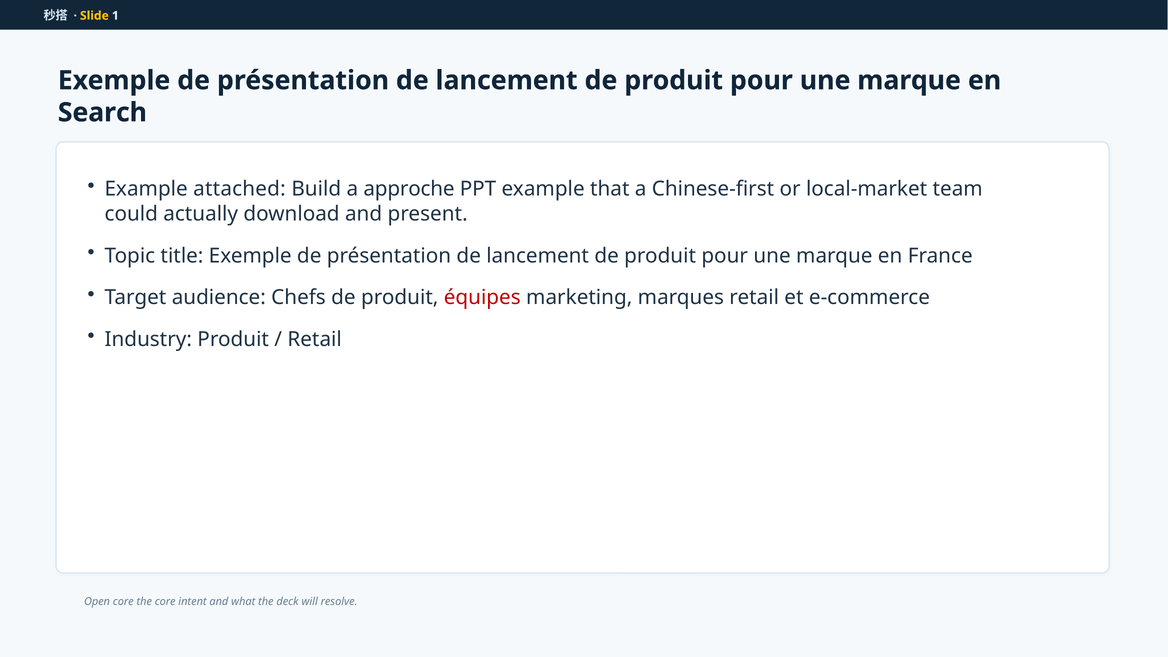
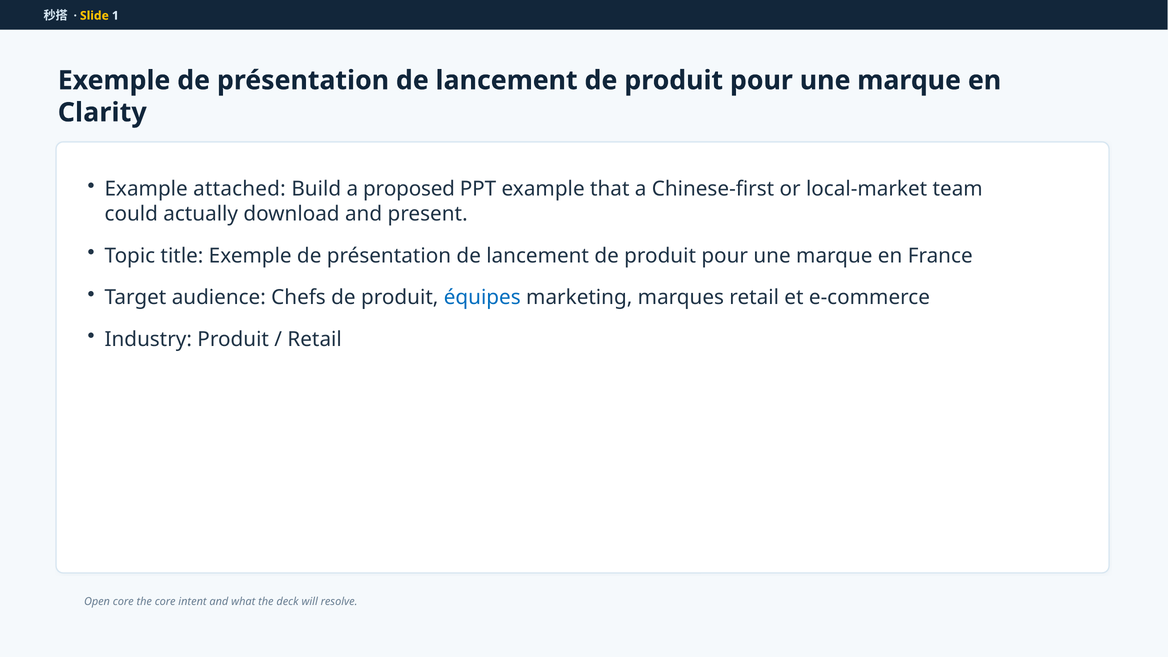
Search: Search -> Clarity (102, 113)
approche: approche -> proposed (409, 189)
équipes colour: red -> blue (482, 298)
